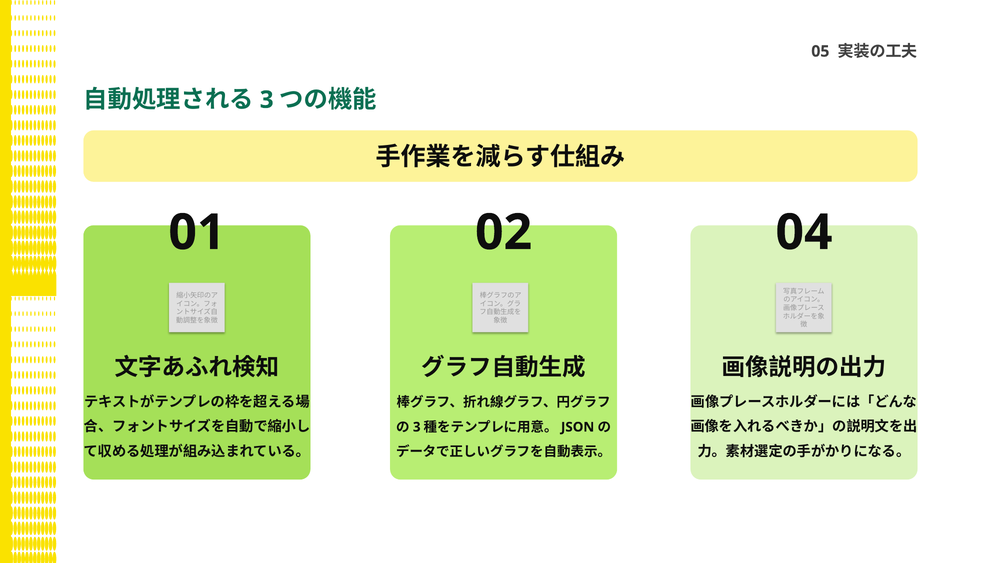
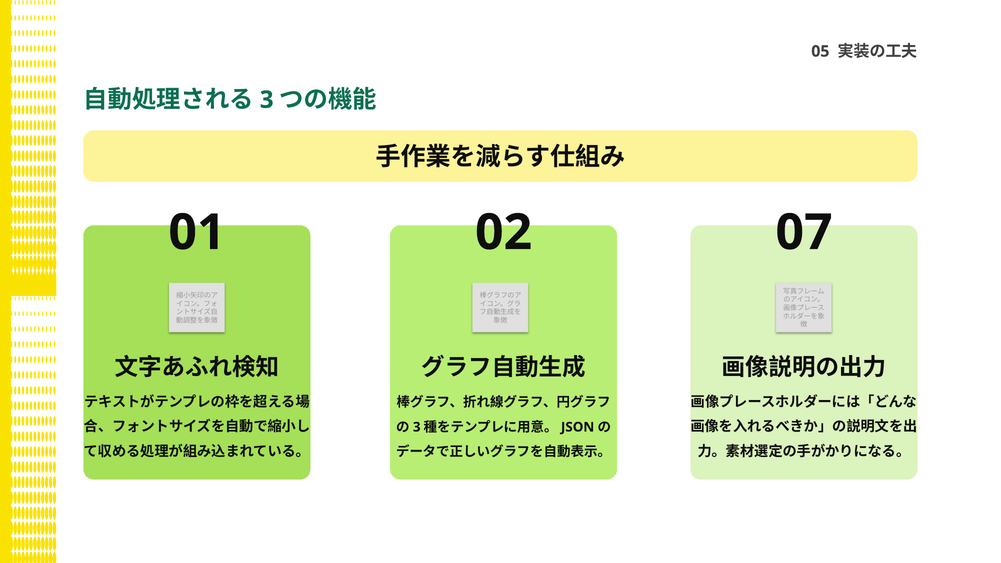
04: 04 -> 07 (804, 233)
